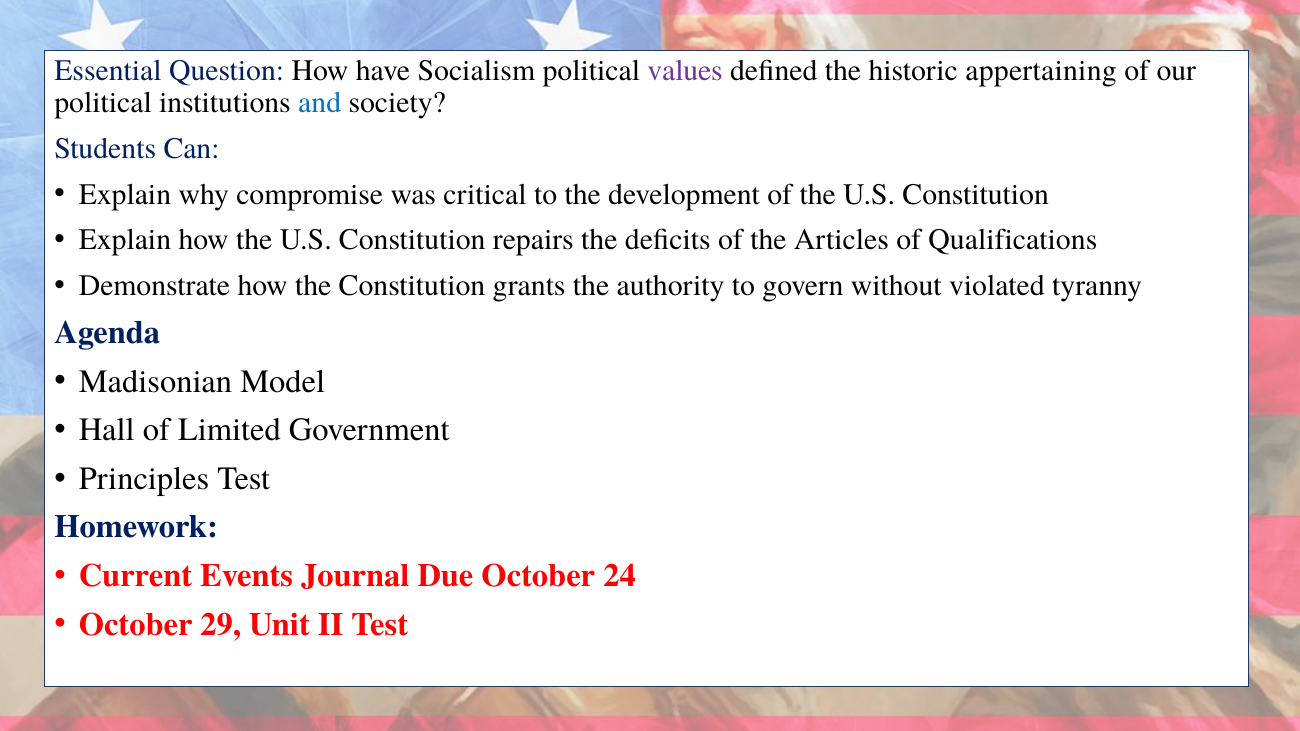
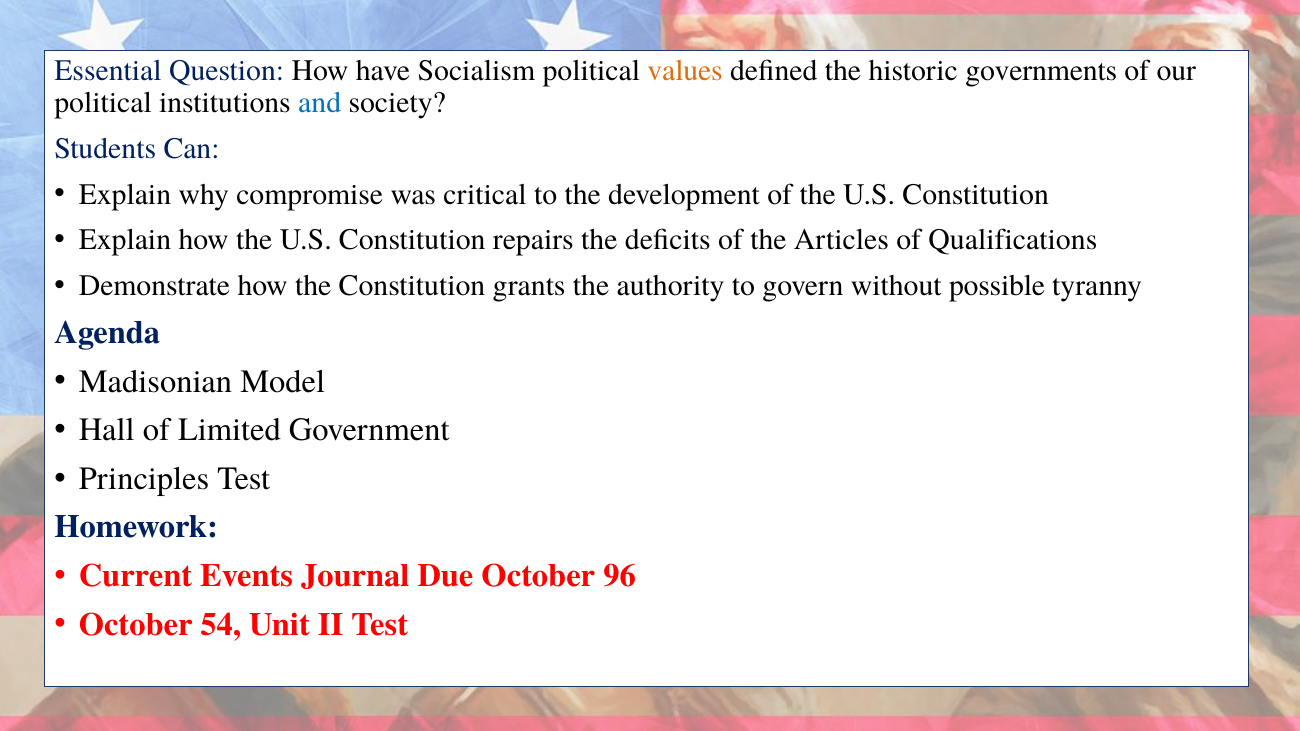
values colour: purple -> orange (685, 71)
appertaining: appertaining -> governments (1041, 71)
violated: violated -> possible (997, 286)
24: 24 -> 96 (620, 576)
29: 29 -> 54 (221, 625)
